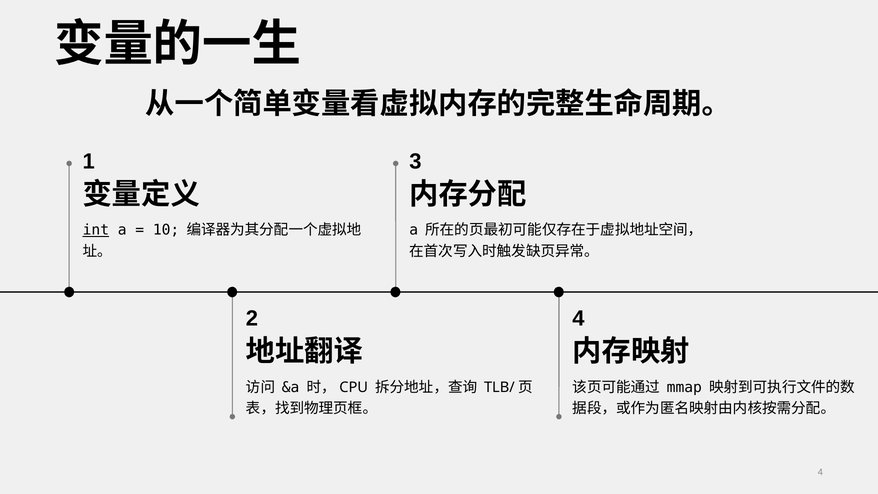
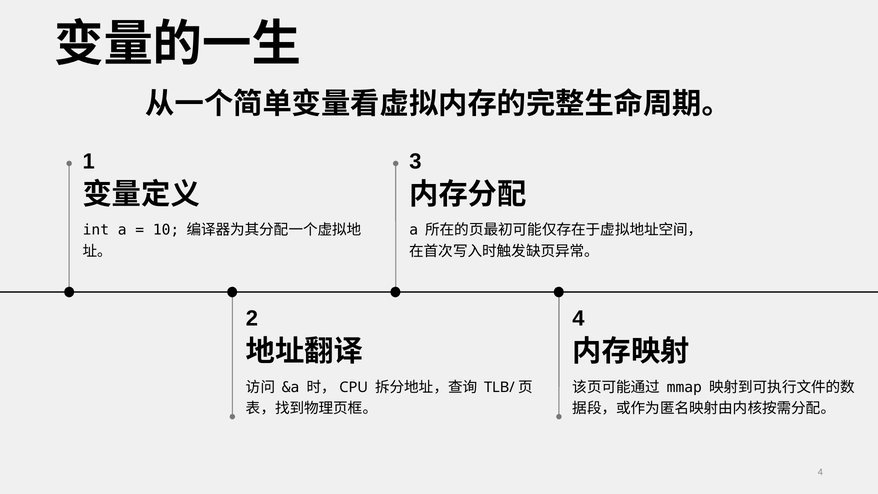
int underline: present -> none (96, 230)
